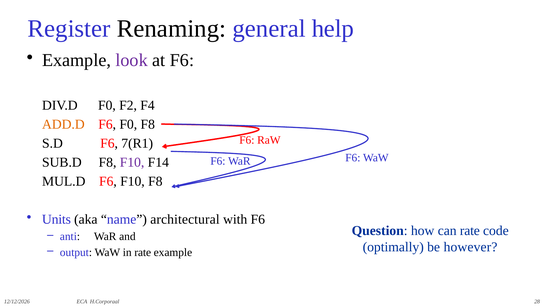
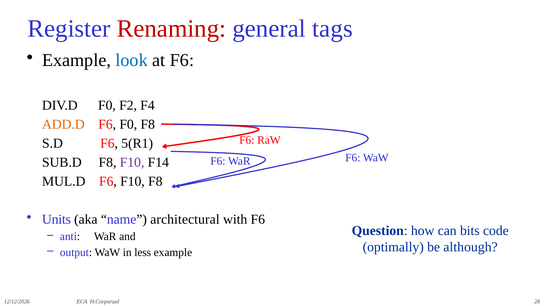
Renaming colour: black -> red (171, 29)
help: help -> tags (333, 29)
look colour: purple -> blue (132, 60)
7(R1: 7(R1 -> 5(R1 (137, 143)
can rate: rate -> bits (470, 231)
however: however -> although (471, 247)
in rate: rate -> less (143, 252)
